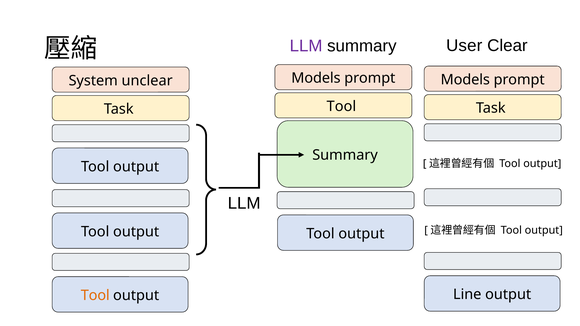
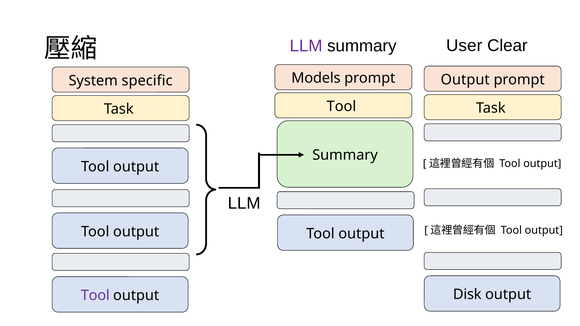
Models: Models -> Output (465, 80)
unclear: unclear -> specific (147, 81)
Line: Line -> Disk (467, 295)
Tool colour: orange -> purple (95, 296)
